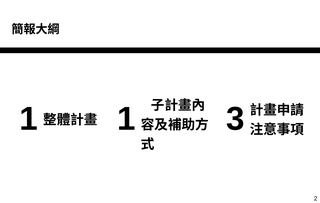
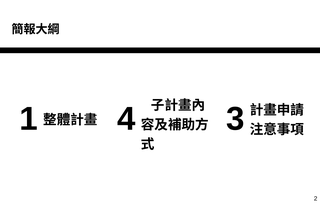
1: 1 -> 4 (126, 119)
